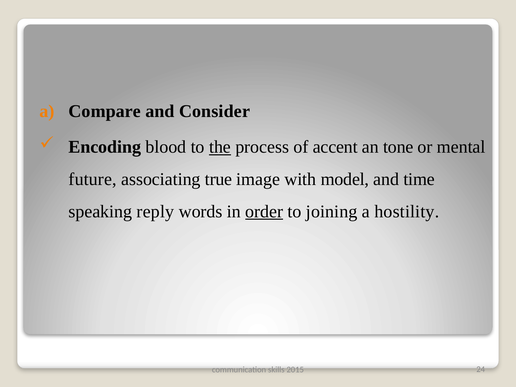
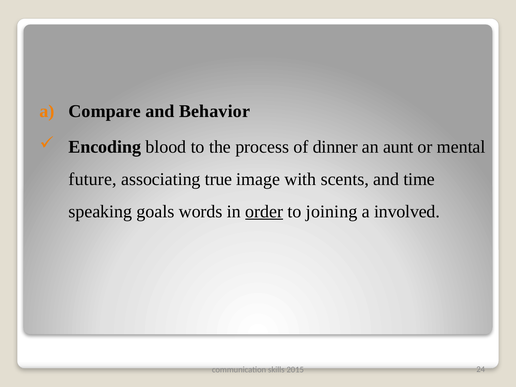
Consider: Consider -> Behavior (215, 111)
the underline: present -> none (220, 147)
accent: accent -> dinner (335, 147)
tone: tone -> aunt (398, 147)
model: model -> scents (345, 179)
reply: reply -> goals (155, 211)
hostility: hostility -> involved (407, 211)
